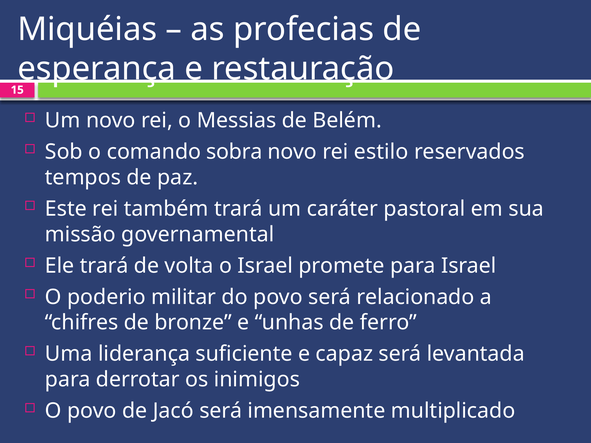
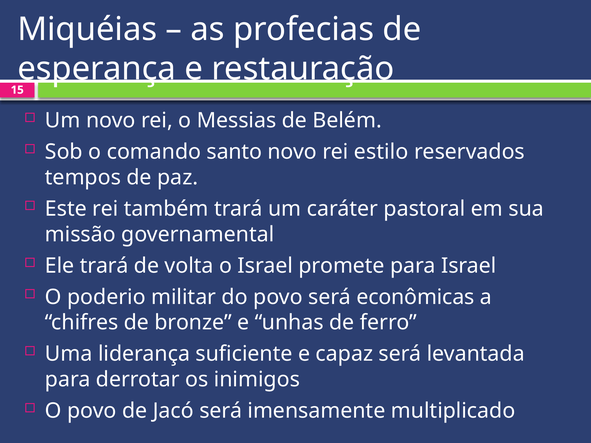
sobra: sobra -> santo (234, 152)
relacionado: relacionado -> econômicas (415, 297)
